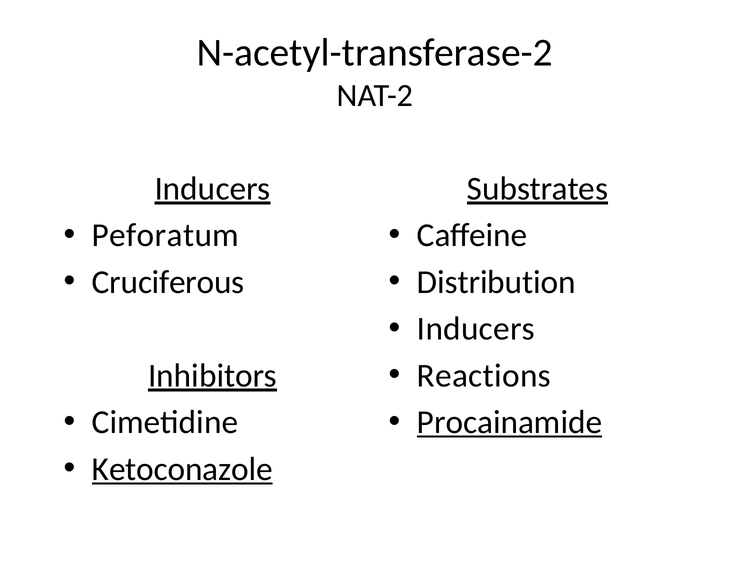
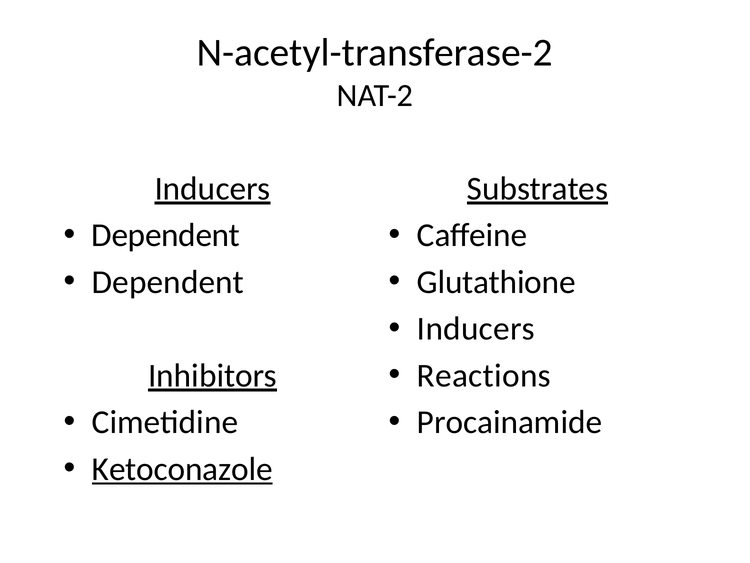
Peforatum: Peforatum -> Dependent (166, 235)
Cruciferous: Cruciferous -> Dependent (168, 282)
Distribution: Distribution -> Glutathione (496, 282)
Procainamide underline: present -> none (510, 422)
